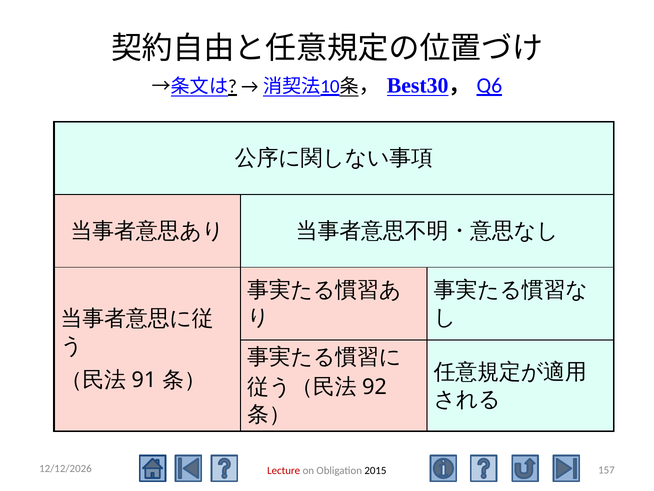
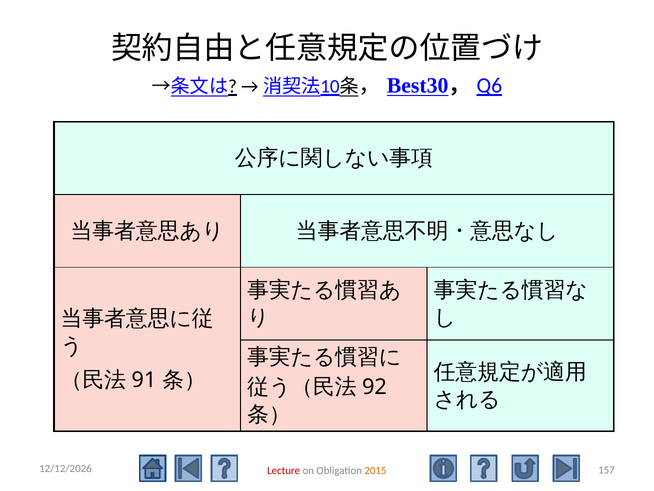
2015 colour: black -> orange (375, 470)
